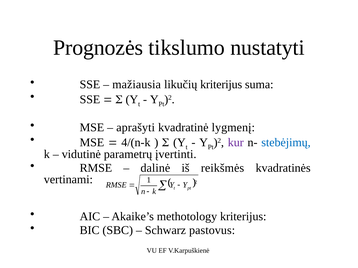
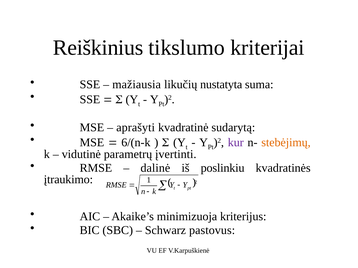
Prognozės: Prognozės -> Reiškinius (98, 48)
nustatyti: nustatyti -> kriterijai (267, 48)
likučių kriterijus: kriterijus -> nustatyta (221, 85)
lygmenį: lygmenį -> sudarytą (233, 128)
4/(n-k: 4/(n-k -> 6/(n-k (136, 143)
stebėjimų colour: blue -> orange (286, 143)
reikšmės: reikšmės -> poslinkiu (223, 168)
vertinami: vertinami -> įtraukimo (68, 180)
methotology: methotology -> minimizuoja (187, 217)
